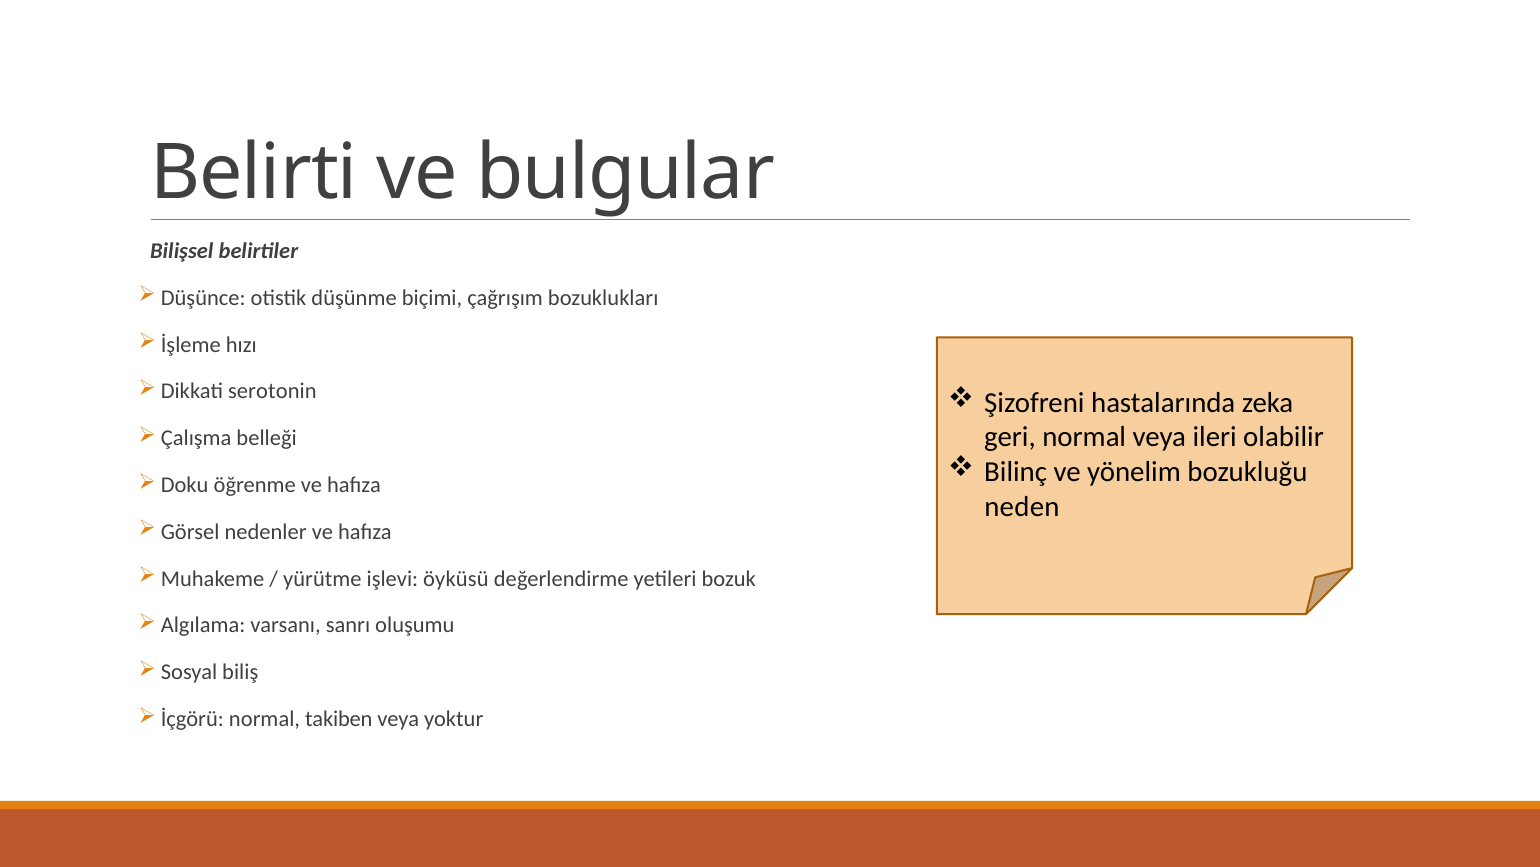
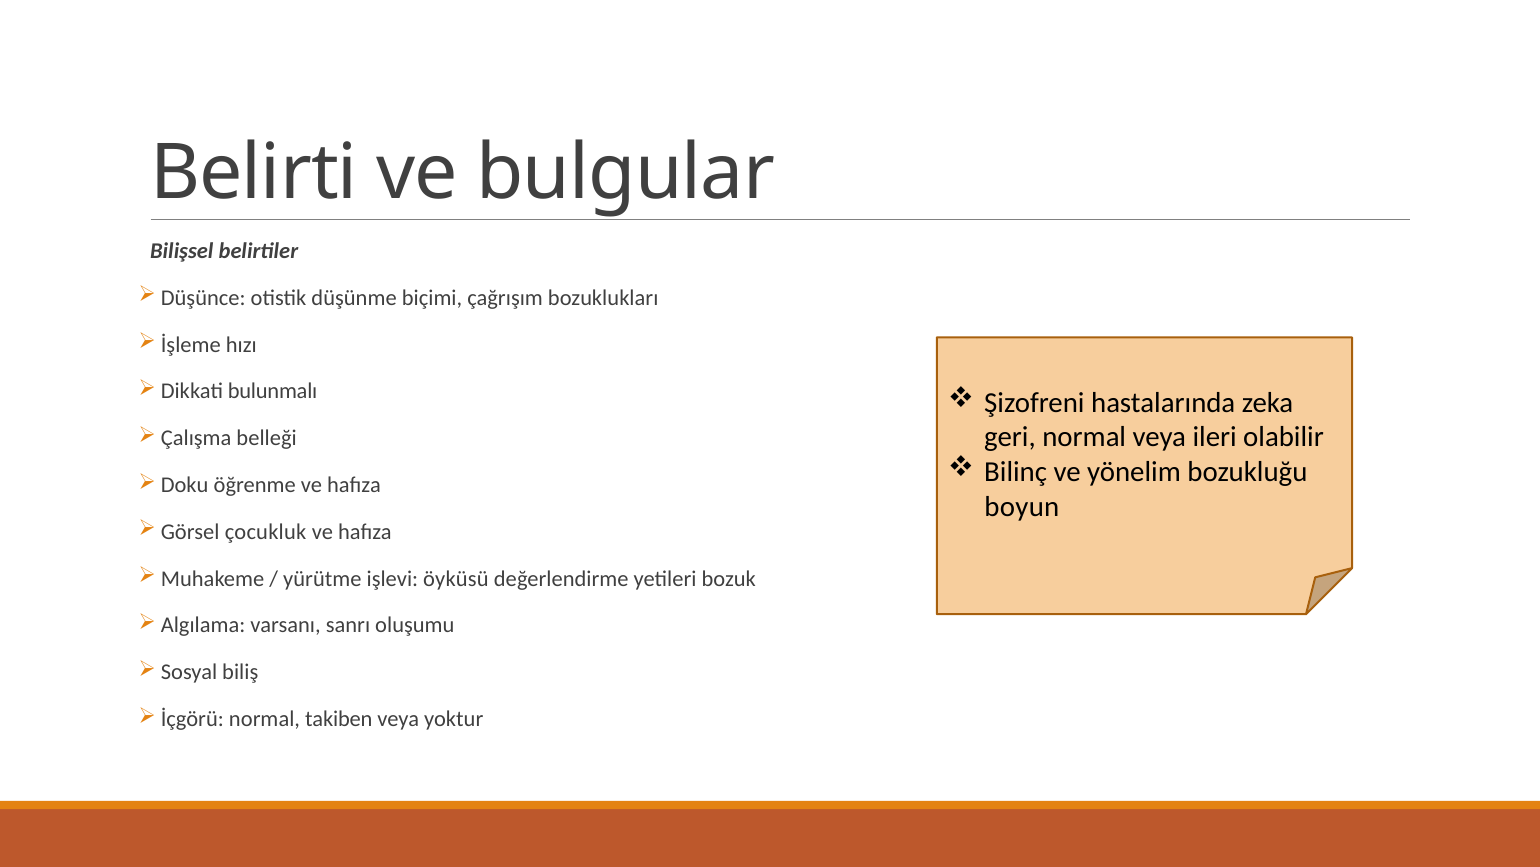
serotonin: serotonin -> bulunmalı (273, 391)
neden: neden -> boyun (1022, 506)
nedenler: nedenler -> çocukluk (266, 531)
